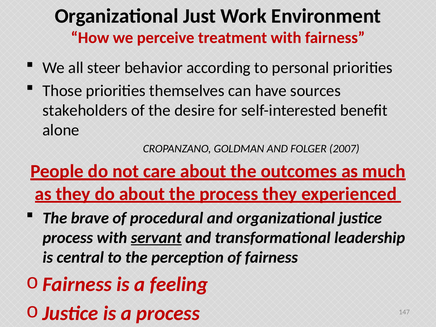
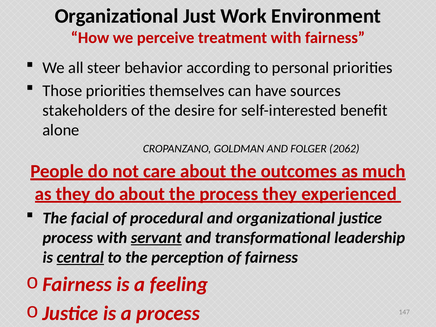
2007: 2007 -> 2062 (344, 149)
brave: brave -> facial (90, 218)
central underline: none -> present (80, 257)
